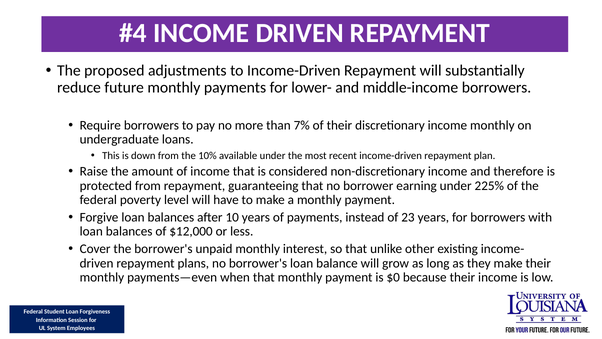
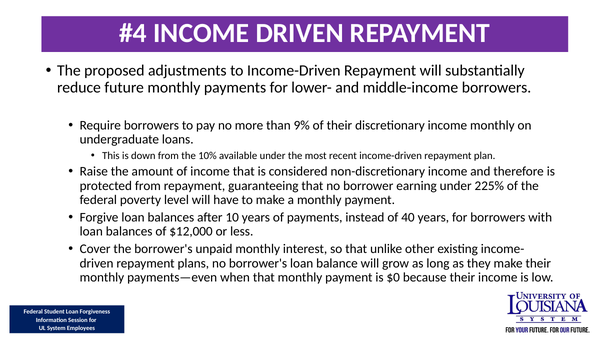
7%: 7% -> 9% (302, 125)
23: 23 -> 40 (408, 217)
